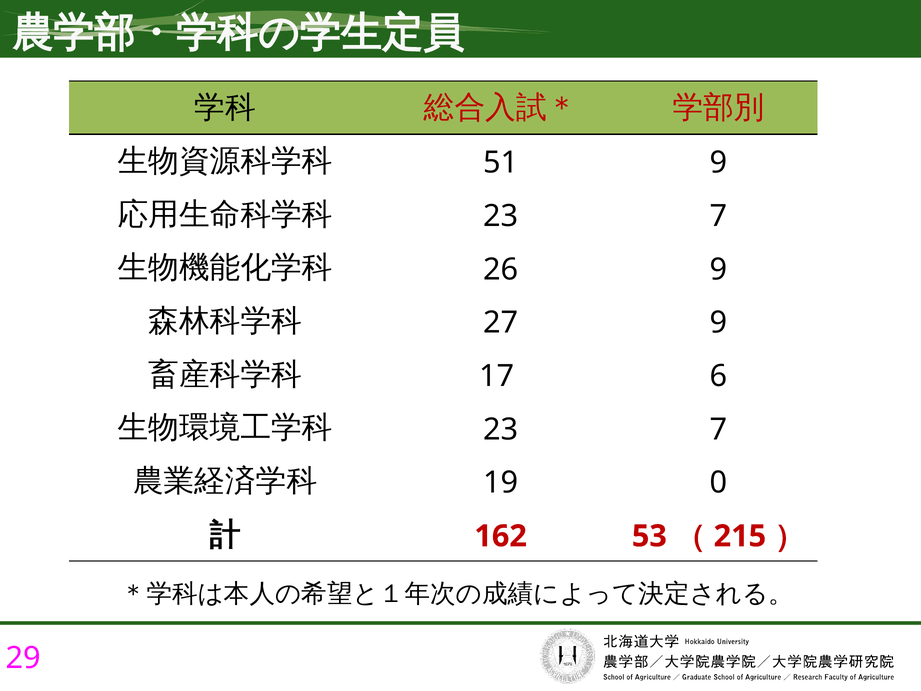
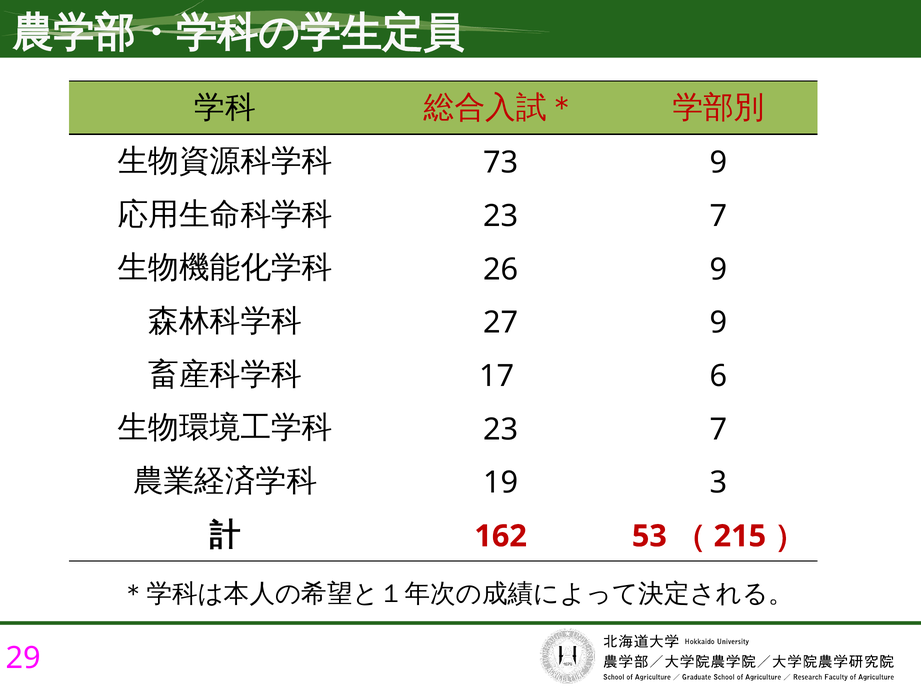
51: 51 -> 73 (501, 163)
0: 0 -> 3 (719, 483)
